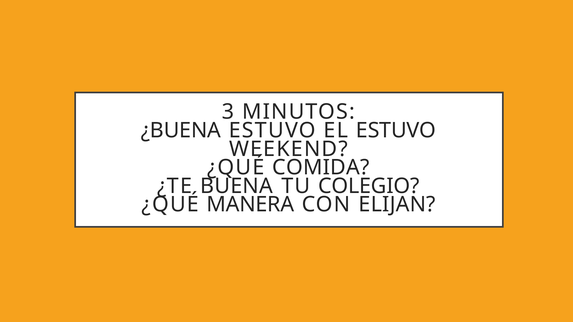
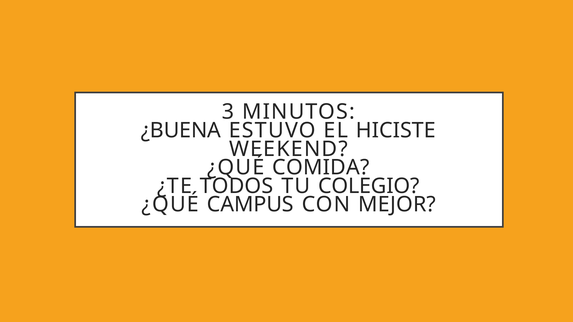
EL ESTUVO: ESTUVO -> HICISTE (396, 131)
BUENA: BUENA -> TODOS (237, 186)
MANERA: MANERA -> CAMPUS (250, 205)
ELIJAN: ELIJAN -> MEJOR (397, 205)
